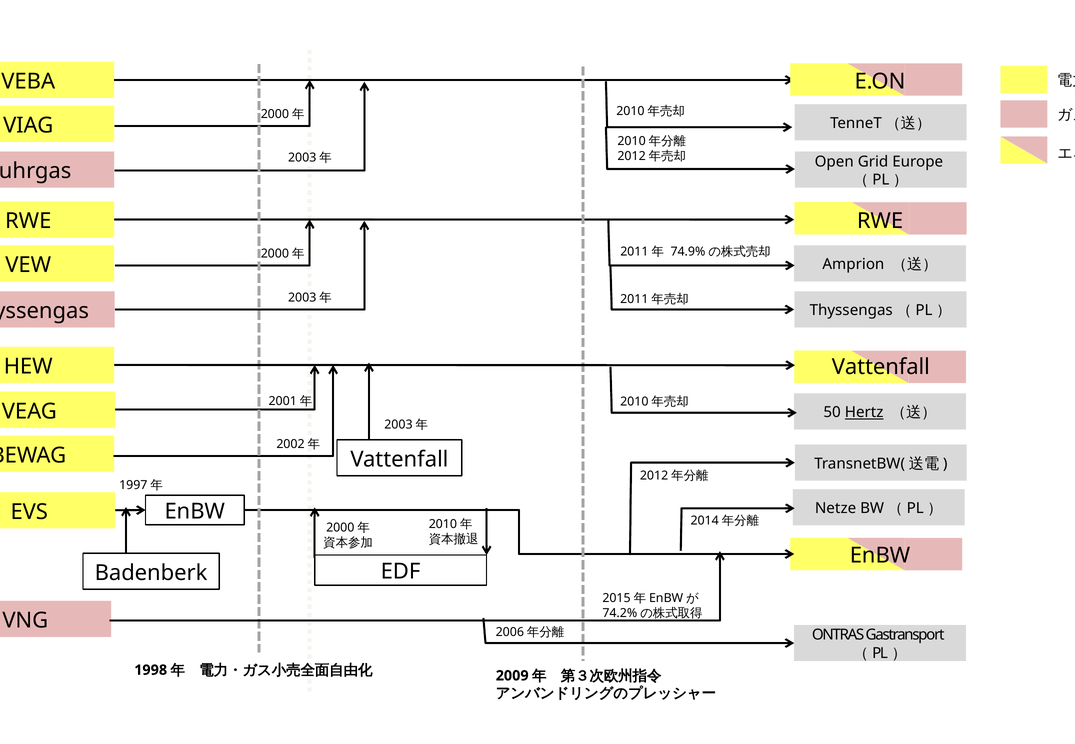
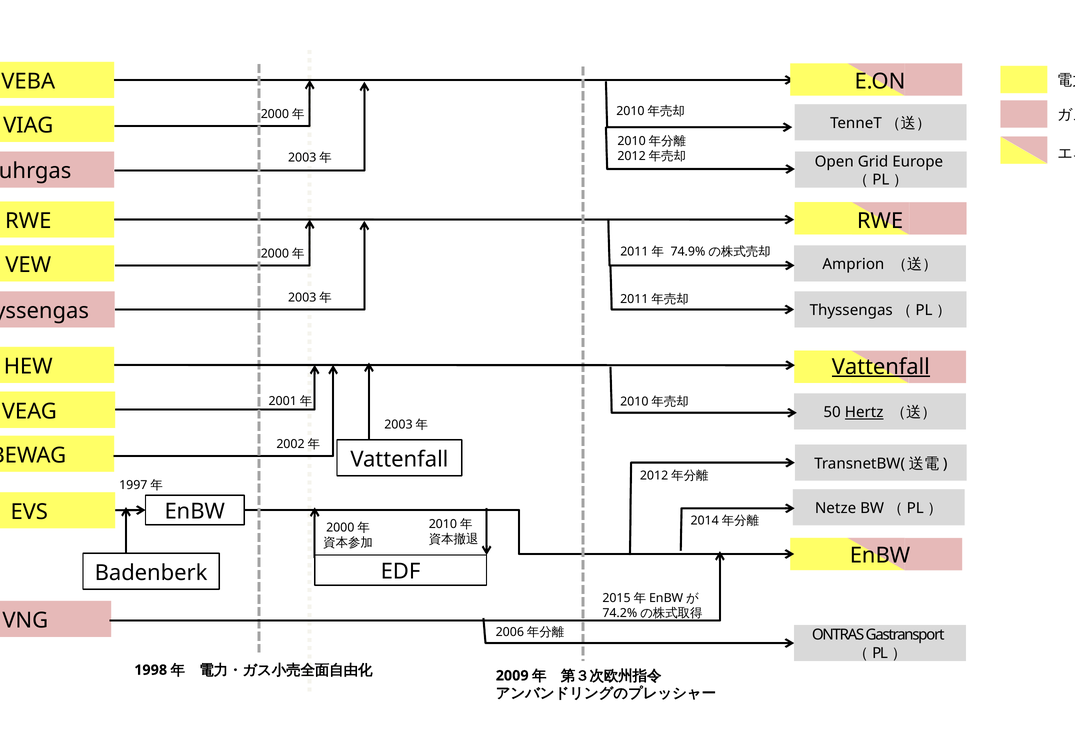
Vattenfall underline: none -> present (881, 367)
